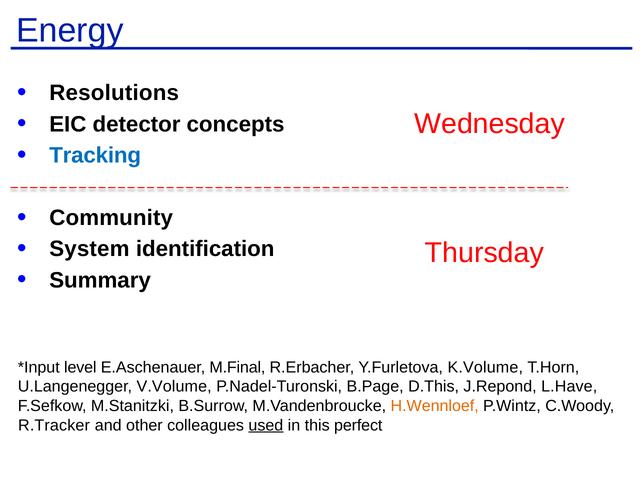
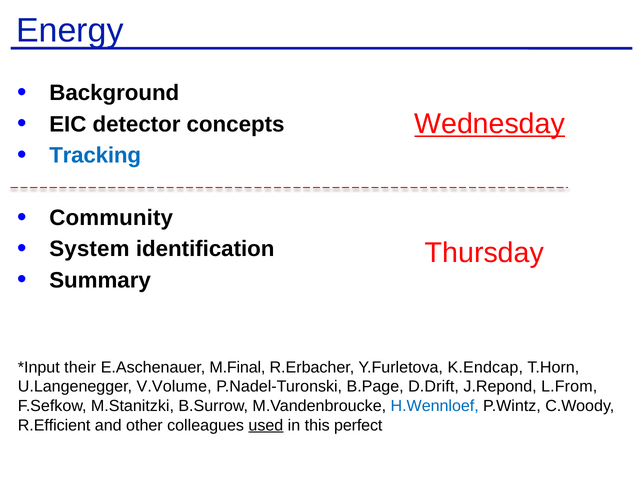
Resolutions: Resolutions -> Background (114, 93)
Wednesday underline: none -> present (490, 124)
level: level -> their (80, 368)
K.Volume: K.Volume -> K.Endcap (485, 368)
D.This: D.This -> D.Drift (434, 387)
L.Have: L.Have -> L.From (569, 387)
H.Wennloef colour: orange -> blue (435, 406)
R.Tracker: R.Tracker -> R.Efficient (54, 425)
